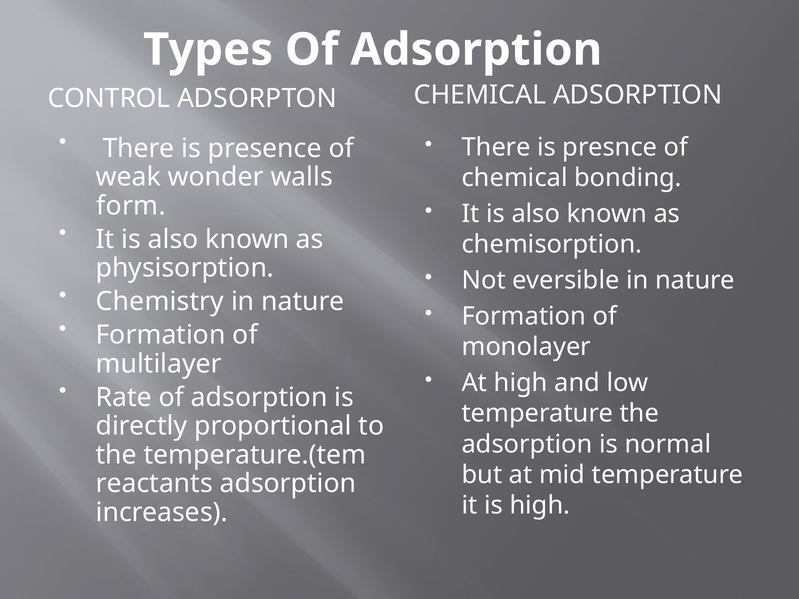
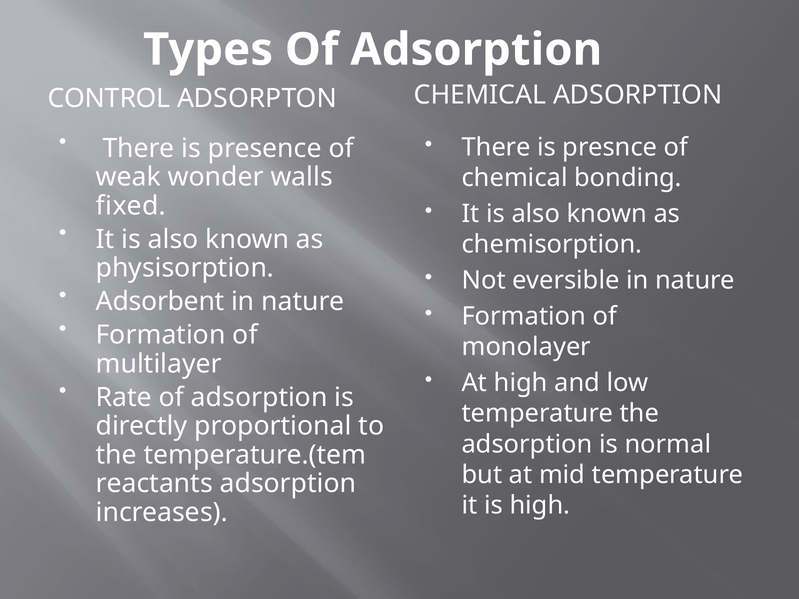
form: form -> fixed (131, 206)
Chemistry: Chemistry -> Adsorbent (160, 302)
